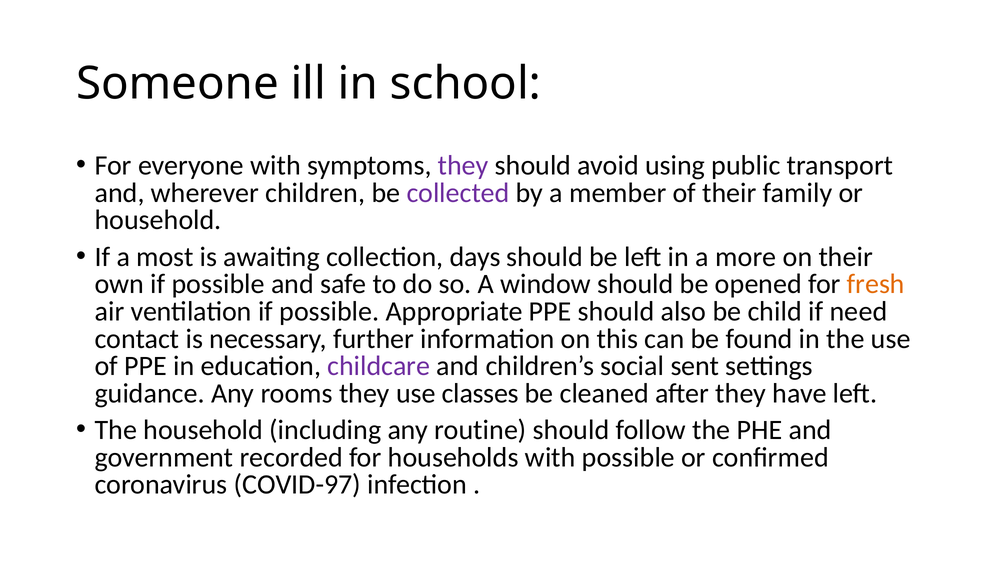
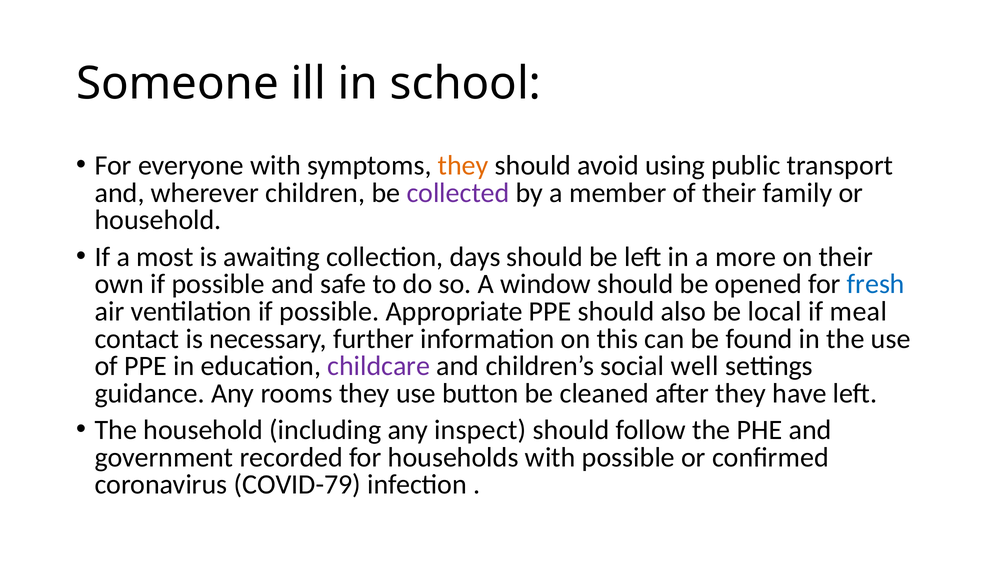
they colour: purple -> orange (463, 166)
fresh colour: orange -> blue (876, 284)
child: child -> local (775, 311)
need: need -> meal (858, 311)
sent: sent -> well (695, 366)
classes: classes -> button (480, 393)
routine: routine -> inspect (480, 430)
COVID-97: COVID-97 -> COVID-79 (297, 484)
